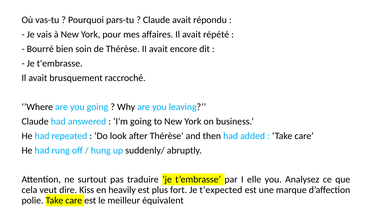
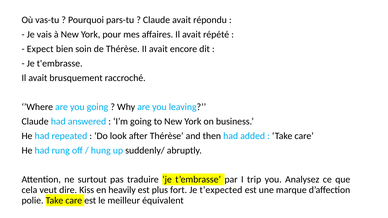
Bourré: Bourré -> Expect (40, 49)
elle: elle -> trip (254, 180)
